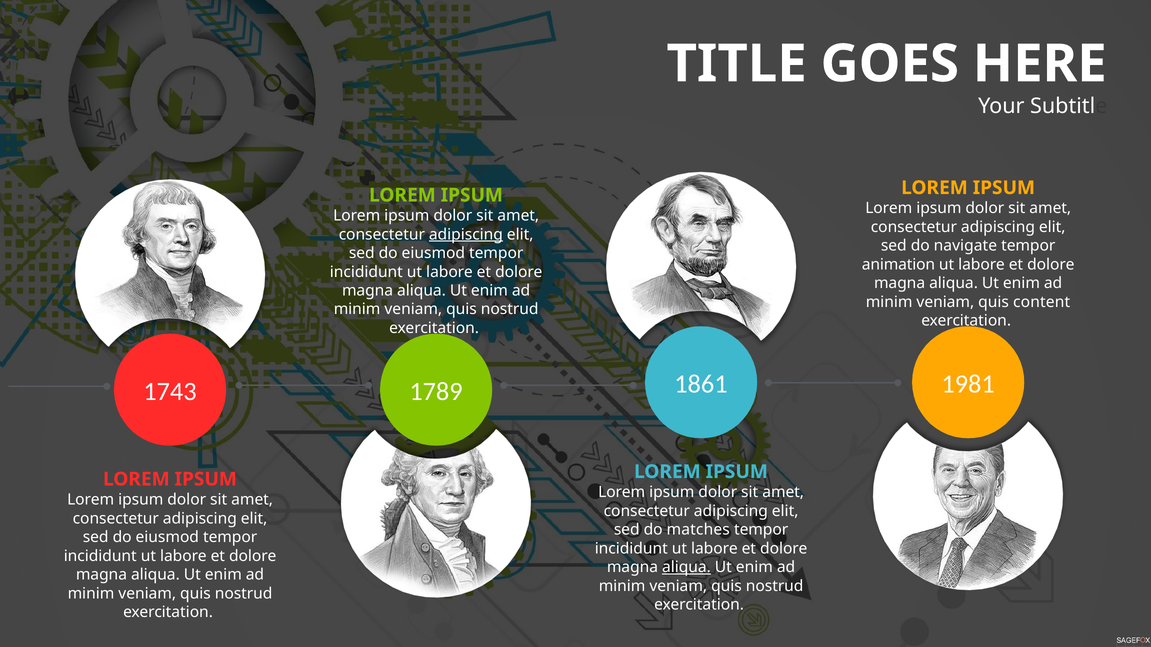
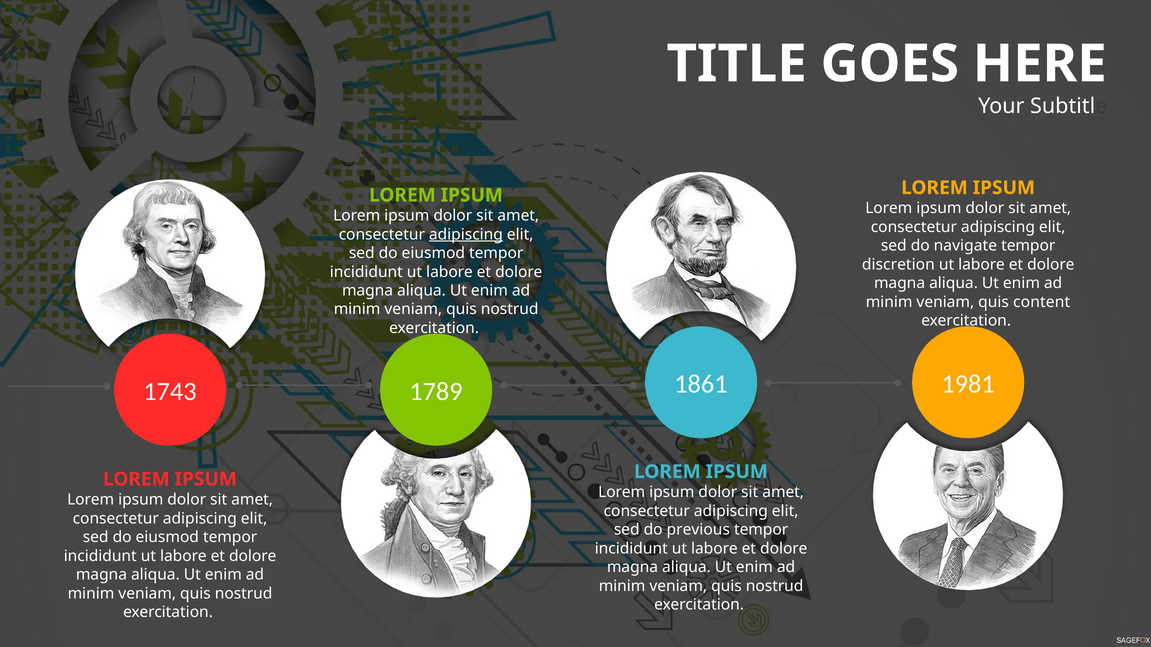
animation: animation -> discretion (898, 265)
matches: matches -> previous (698, 530)
aliqua underline: present -> none (686, 568)
